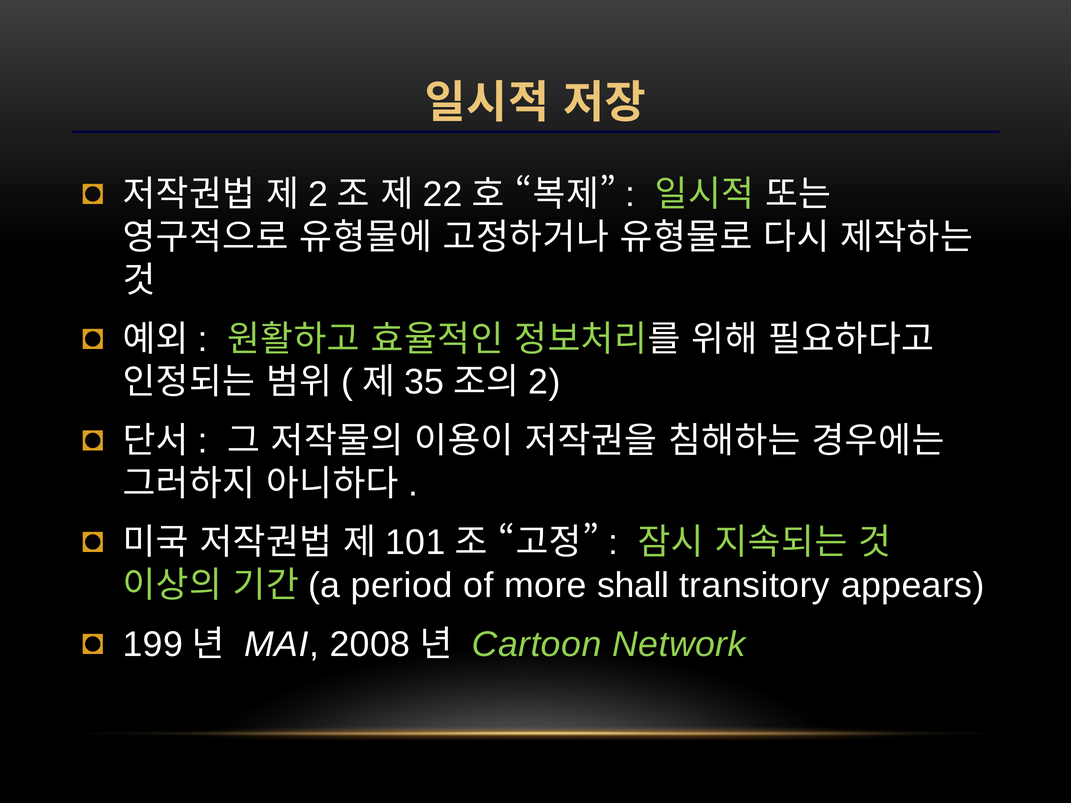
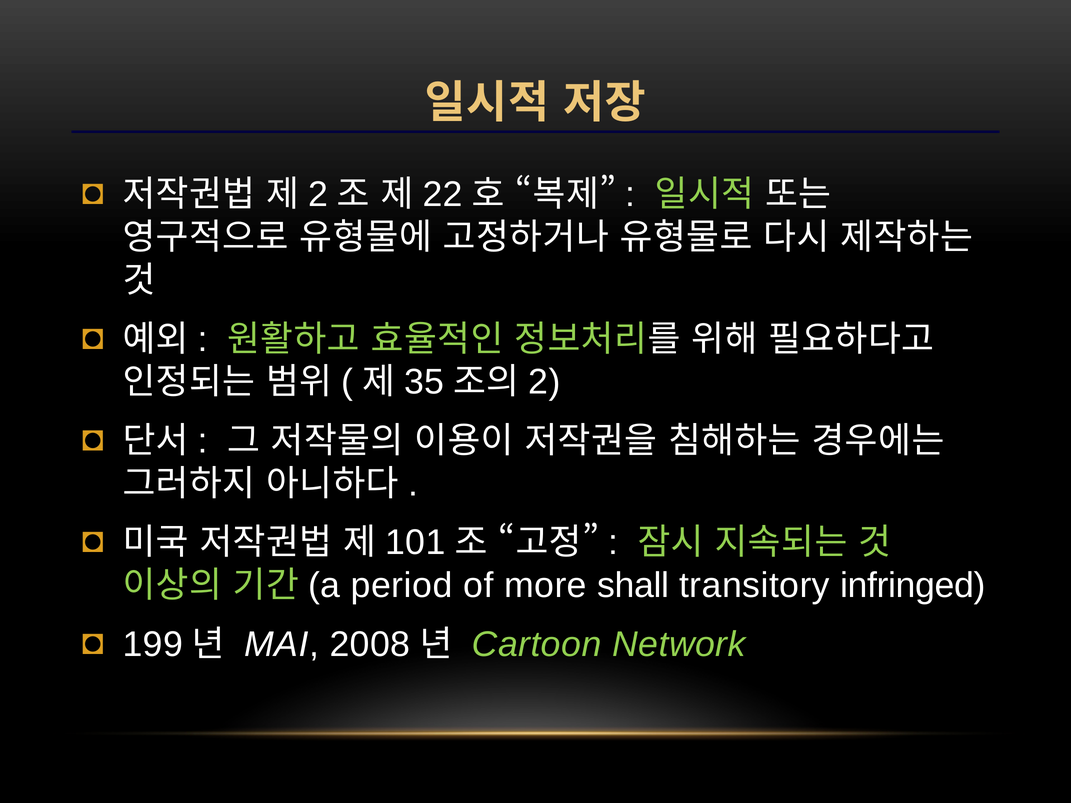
appears: appears -> infringed (913, 586)
